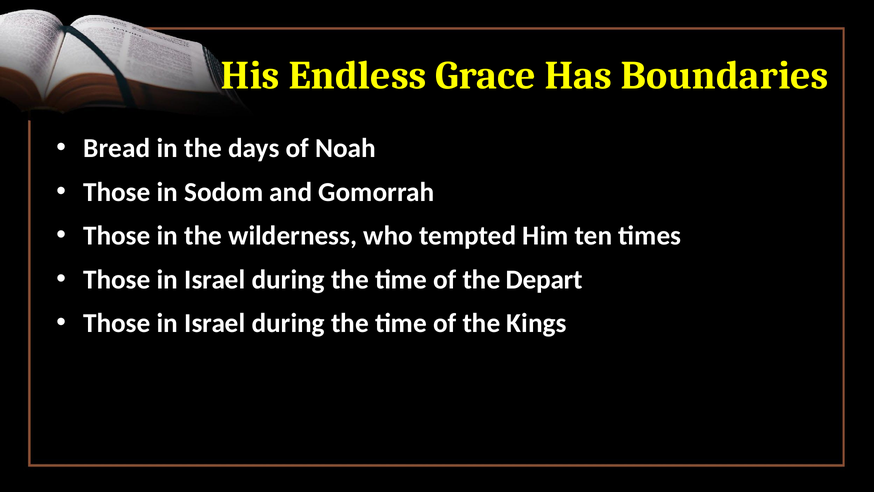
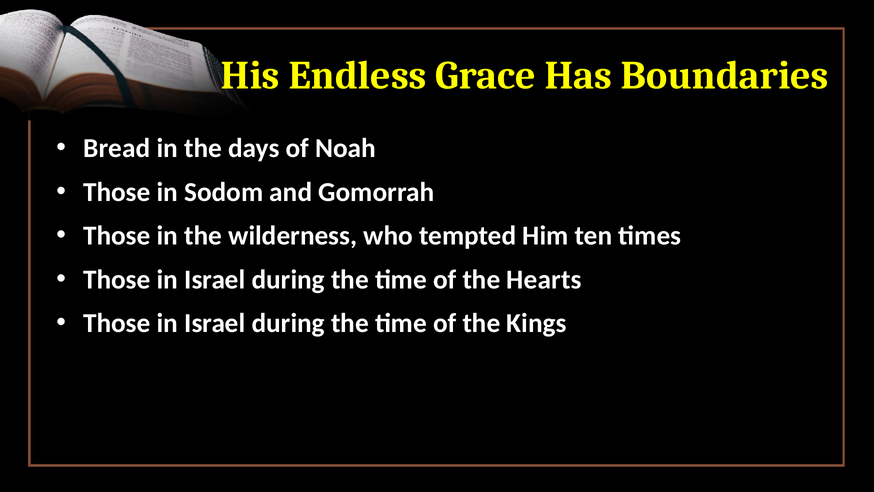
Depart: Depart -> Hearts (544, 279)
